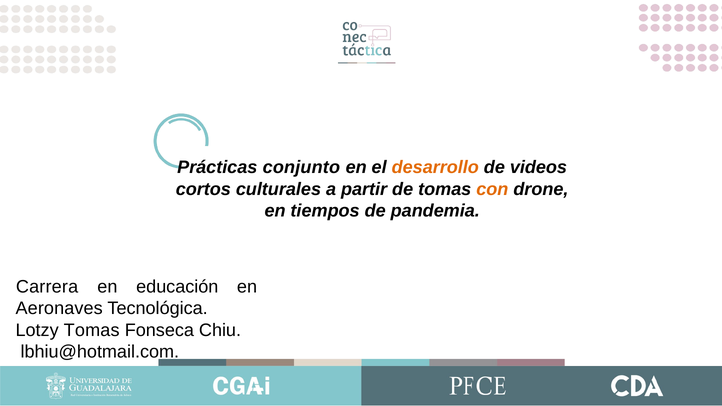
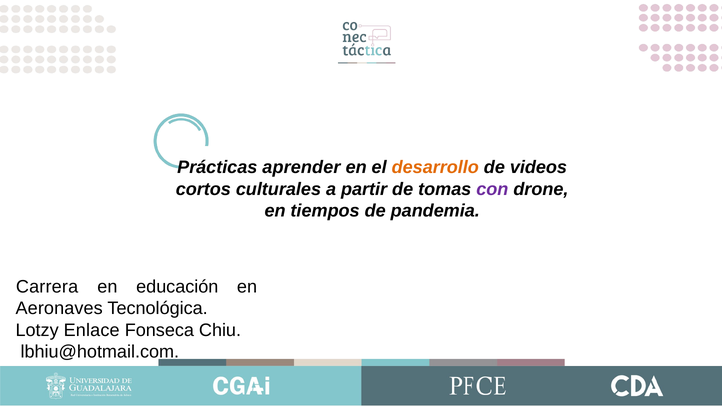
conjunto: conjunto -> aprender (301, 168)
con colour: orange -> purple (492, 189)
Lotzy Tomas: Tomas -> Enlace (92, 330)
